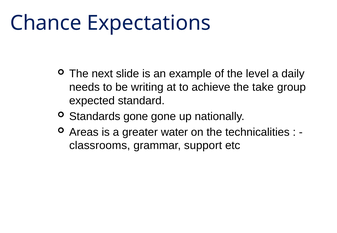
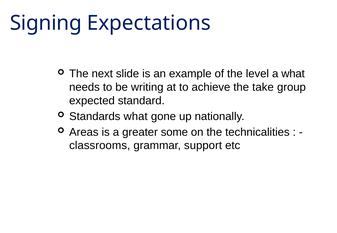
Chance: Chance -> Signing (46, 23)
a daily: daily -> what (293, 74)
Standards gone: gone -> what (136, 117)
water: water -> some (174, 132)
